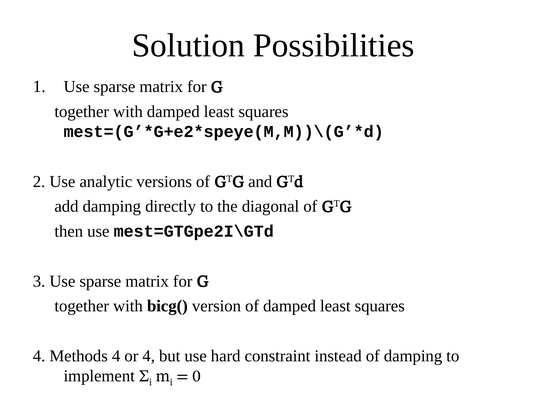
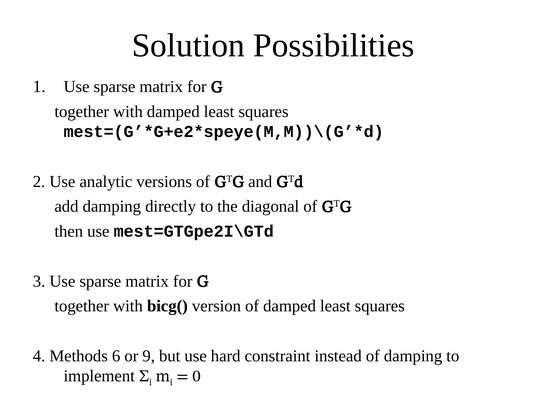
Methods 4: 4 -> 6 (116, 356)
or 4: 4 -> 9 (149, 356)
